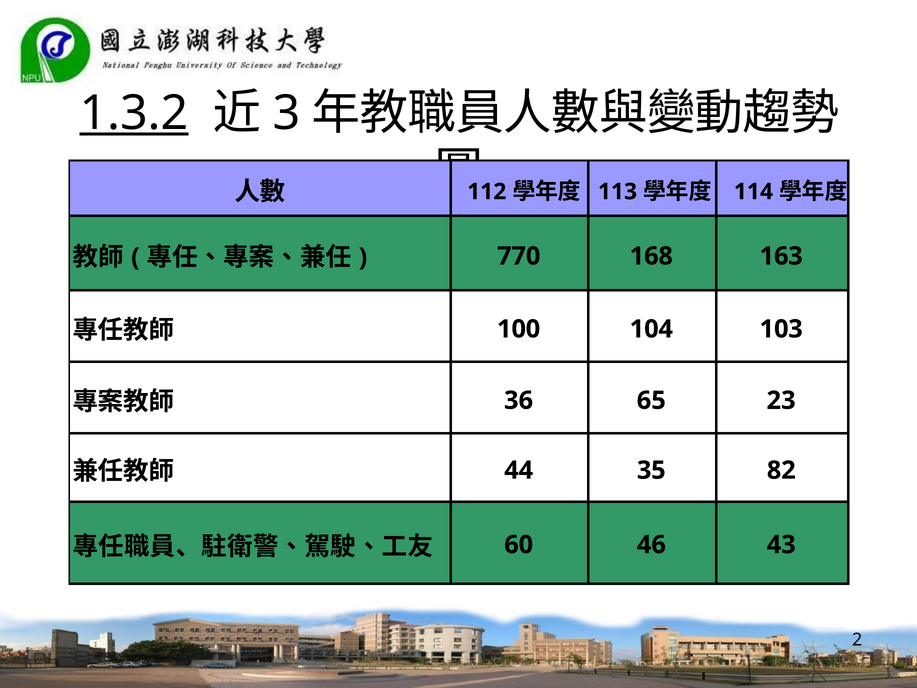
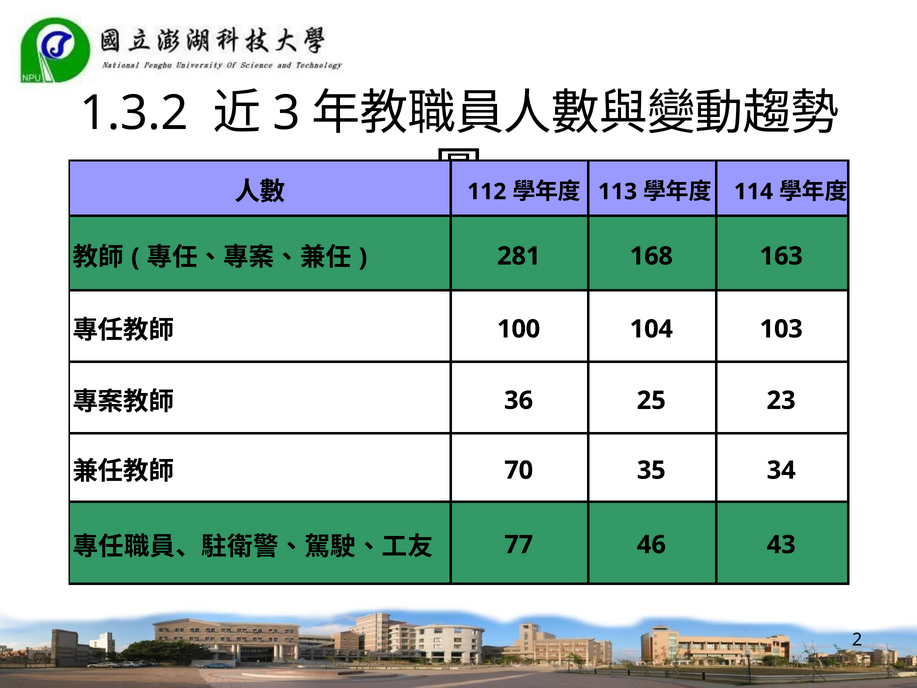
1.3.2 underline: present -> none (134, 113)
770: 770 -> 281 (519, 256)
65: 65 -> 25 (651, 400)
44: 44 -> 70 (519, 470)
82: 82 -> 34 (781, 470)
60: 60 -> 77 (519, 545)
